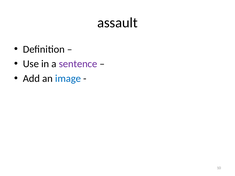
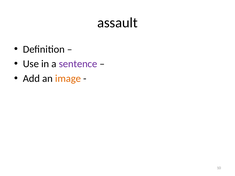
image colour: blue -> orange (68, 79)
